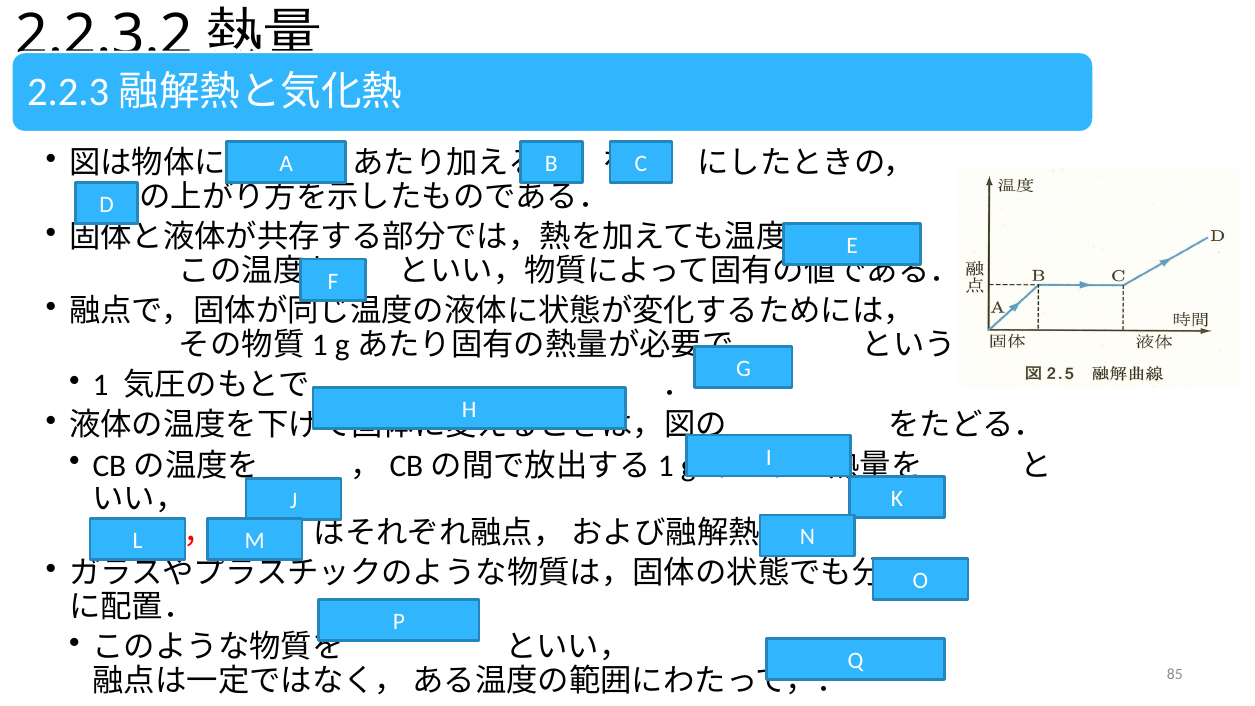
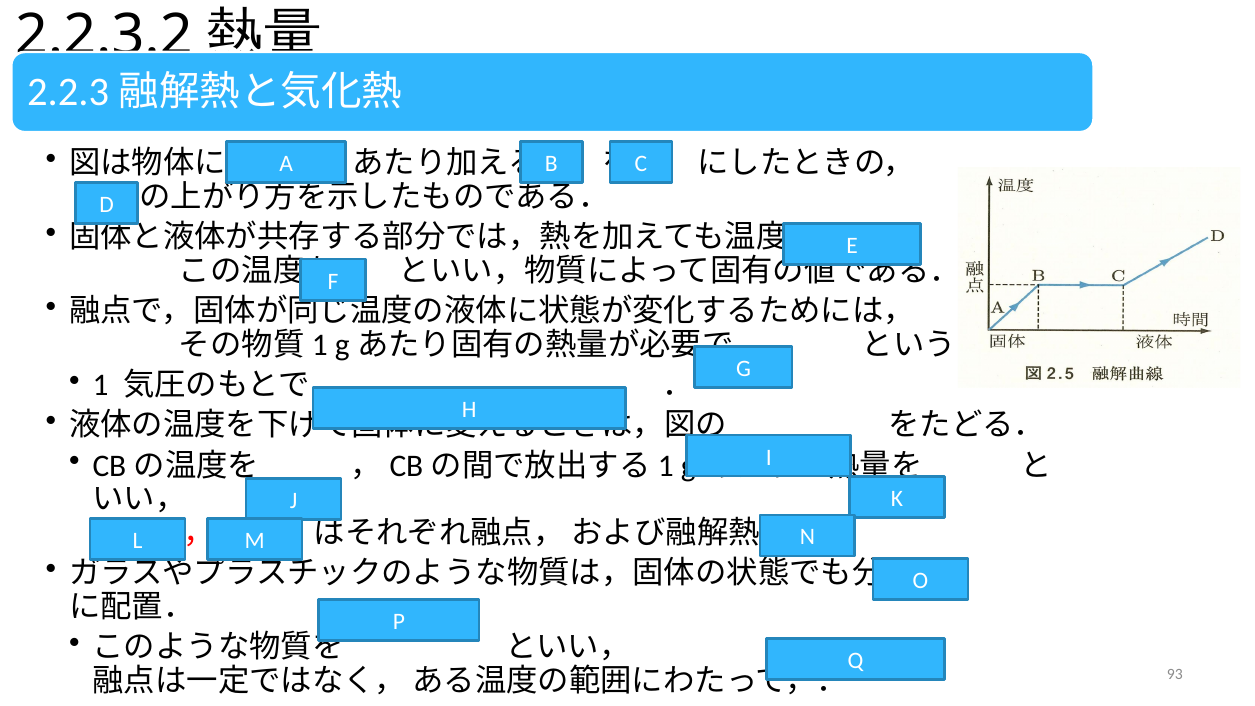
85: 85 -> 93 (1175, 674)
